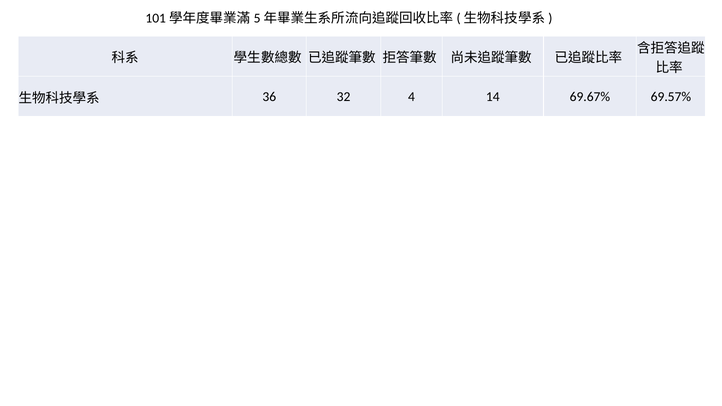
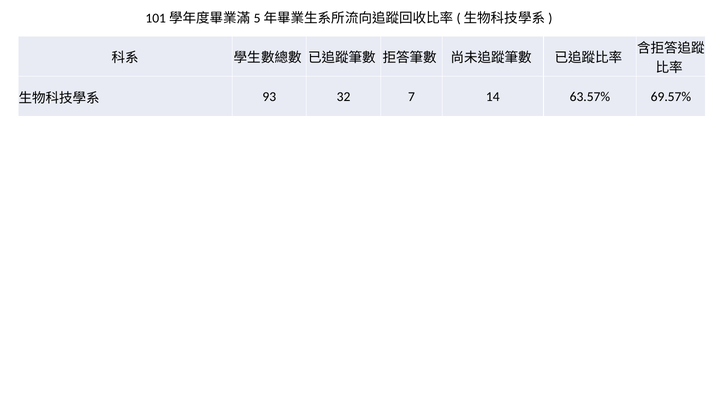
36: 36 -> 93 (269, 97)
4: 4 -> 7 (411, 97)
69.67%: 69.67% -> 63.57% (590, 97)
